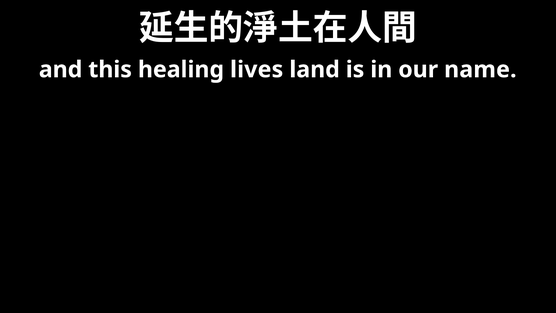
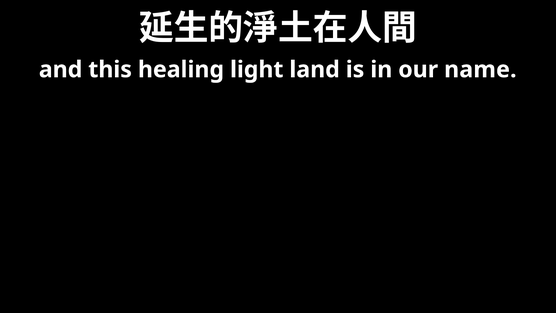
lives: lives -> light (257, 70)
